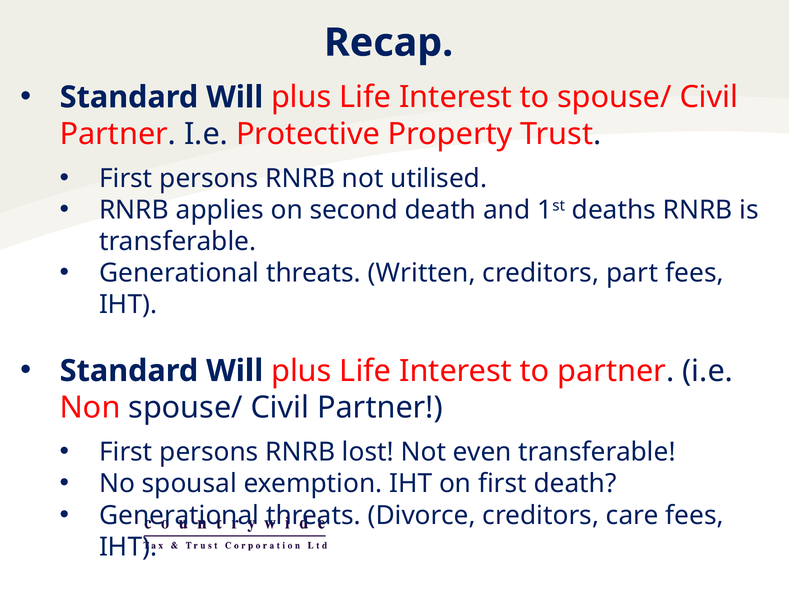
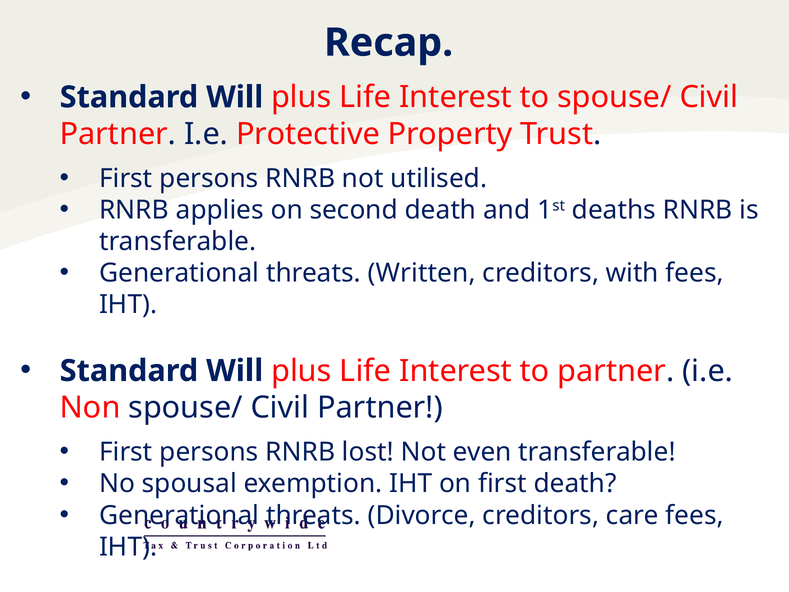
part: part -> with (632, 273)
